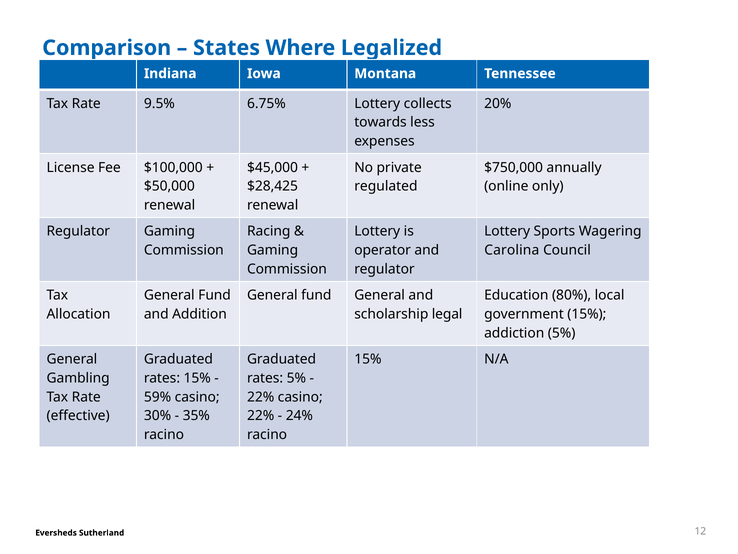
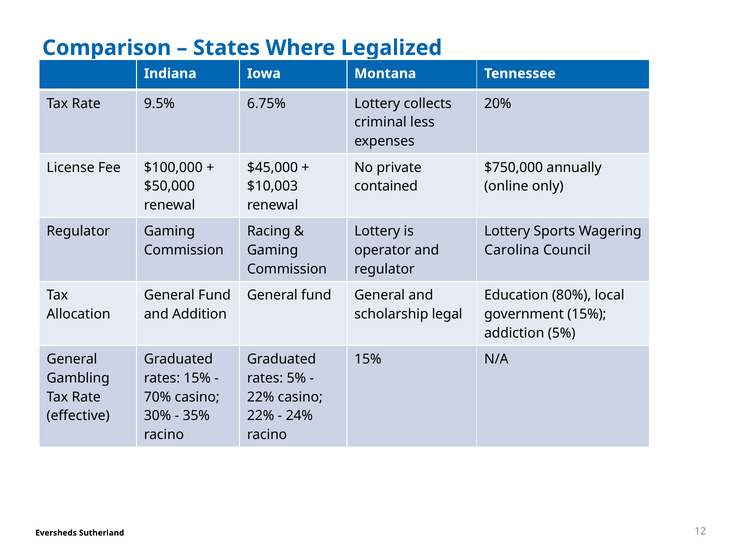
towards: towards -> criminal (380, 122)
$28,425: $28,425 -> $10,003 (273, 186)
regulated: regulated -> contained (386, 186)
59%: 59% -> 70% (158, 397)
